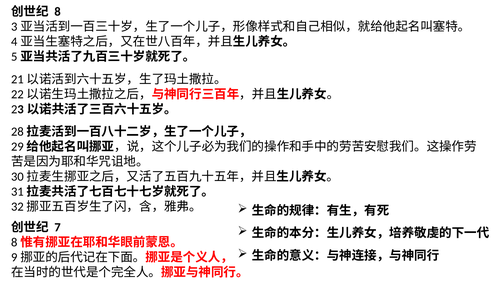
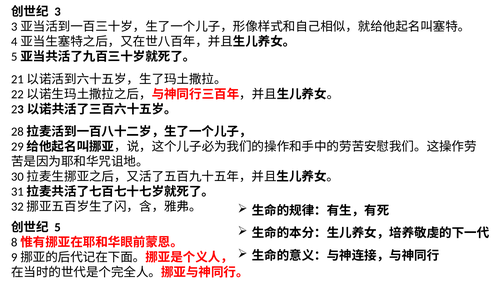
8: 8 -> 3 (58, 12)
7: 7 -> 5 (58, 228)
